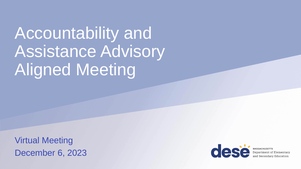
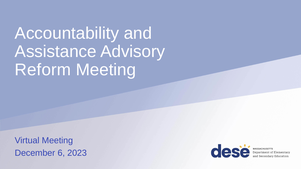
Aligned: Aligned -> Reform (43, 70)
